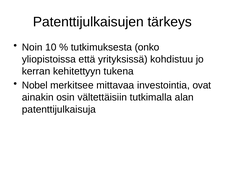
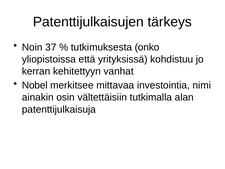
10: 10 -> 37 (51, 47)
tukena: tukena -> vanhat (119, 71)
ovat: ovat -> nimi (202, 85)
